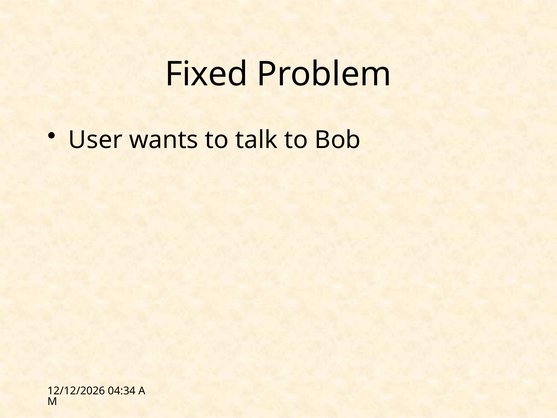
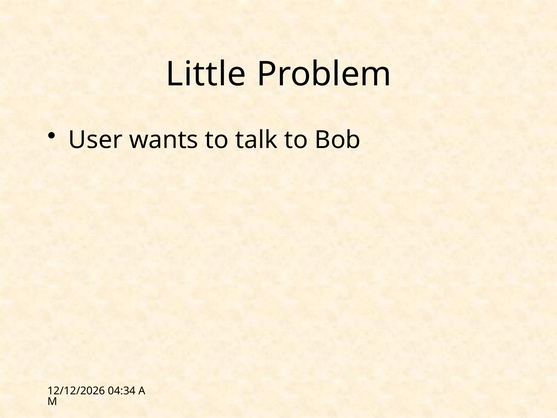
Fixed: Fixed -> Little (206, 74)
